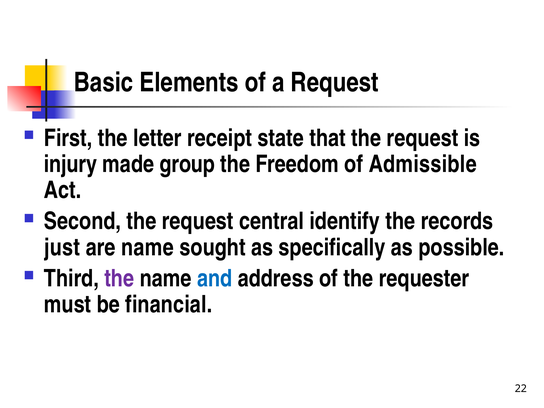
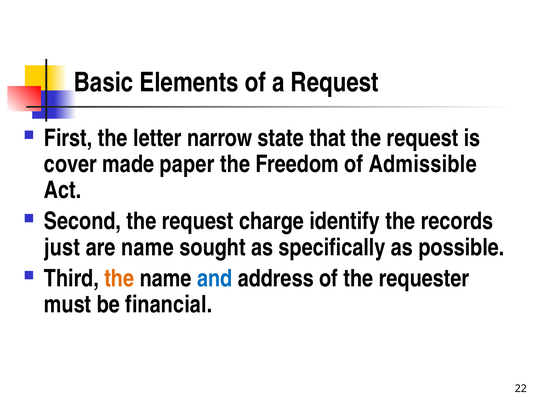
receipt: receipt -> narrow (220, 138)
injury: injury -> cover (70, 164)
group: group -> paper (187, 164)
central: central -> charge (271, 221)
the colour: purple -> orange (119, 278)
